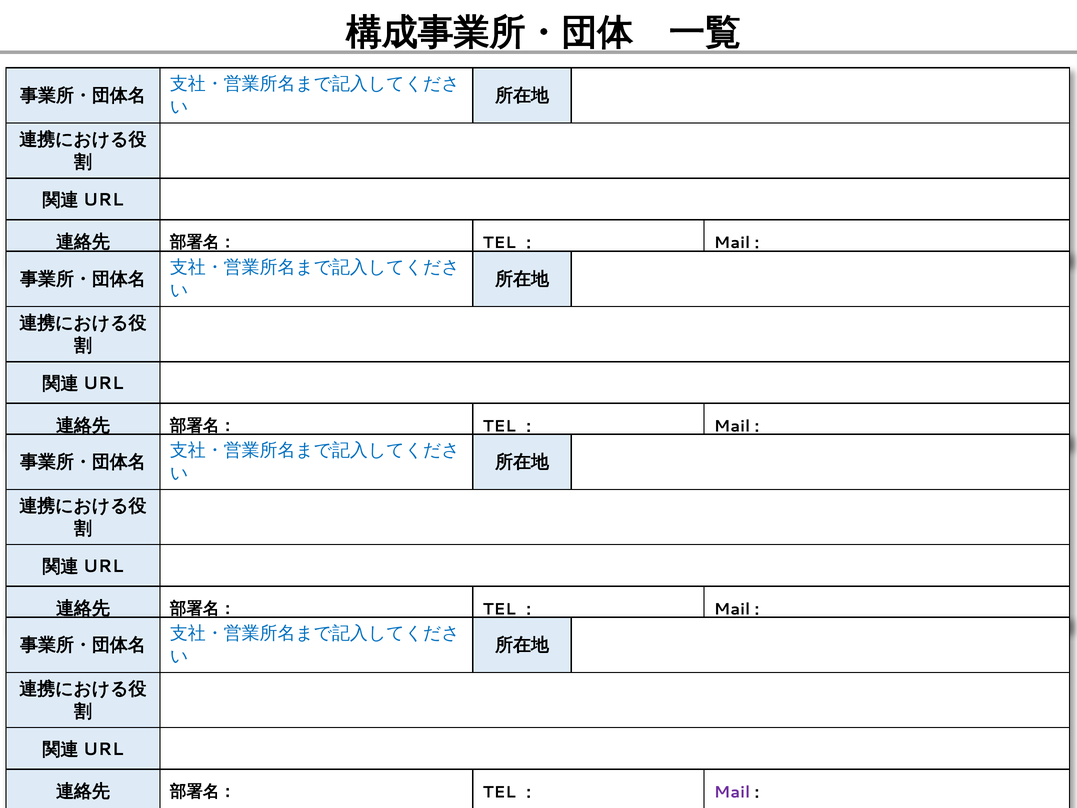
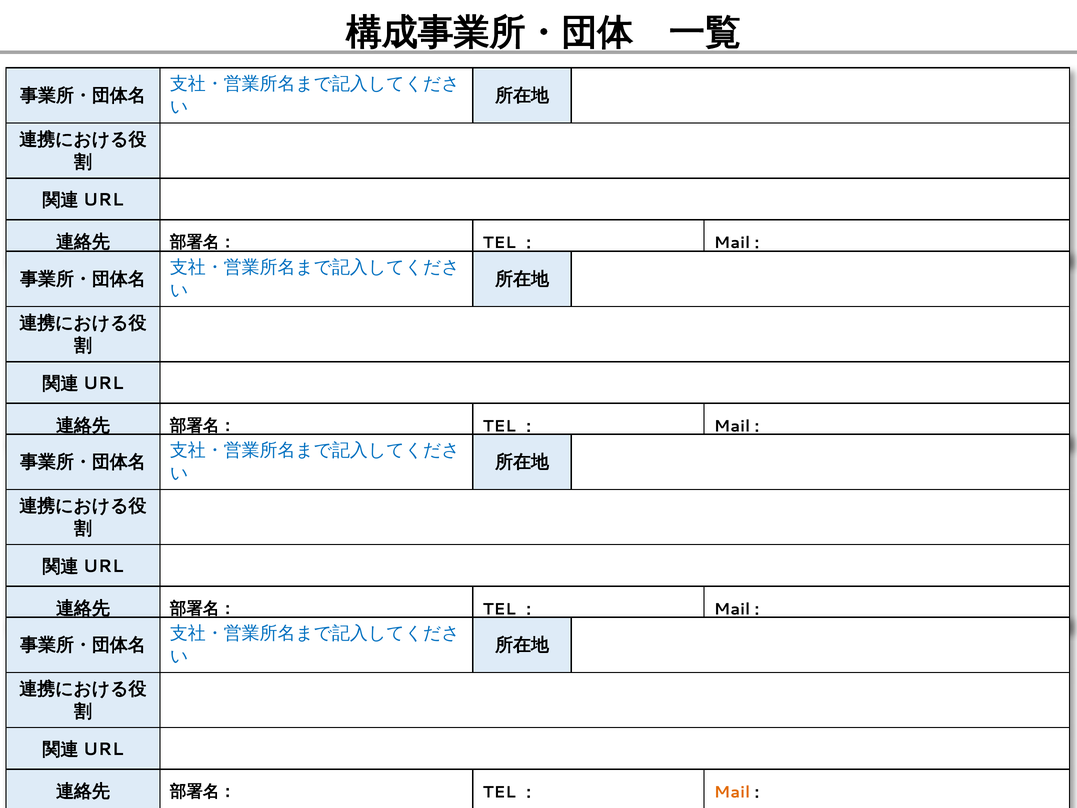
Mail colour: purple -> orange (732, 792)
